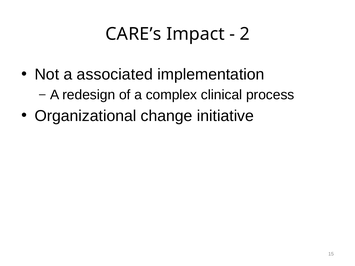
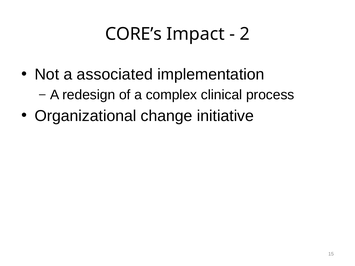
CARE’s: CARE’s -> CORE’s (133, 34)
